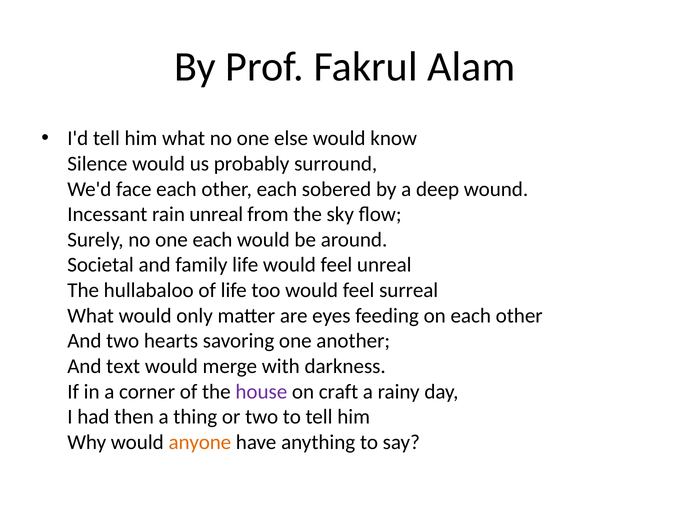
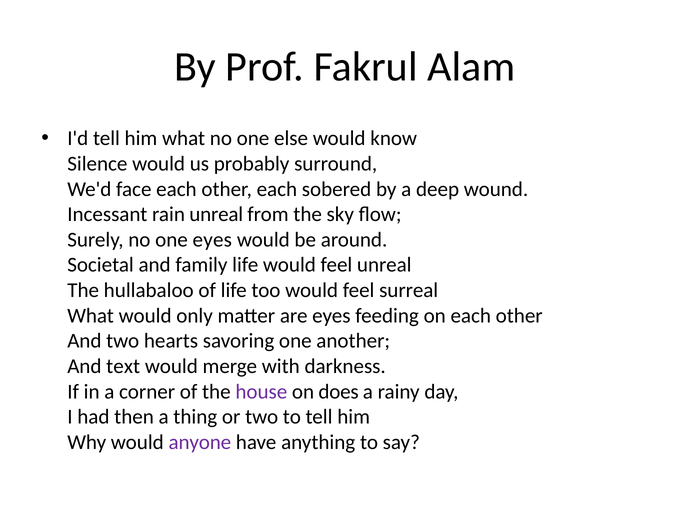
one each: each -> eyes (212, 239)
craft: craft -> does (339, 391)
anyone colour: orange -> purple (200, 442)
